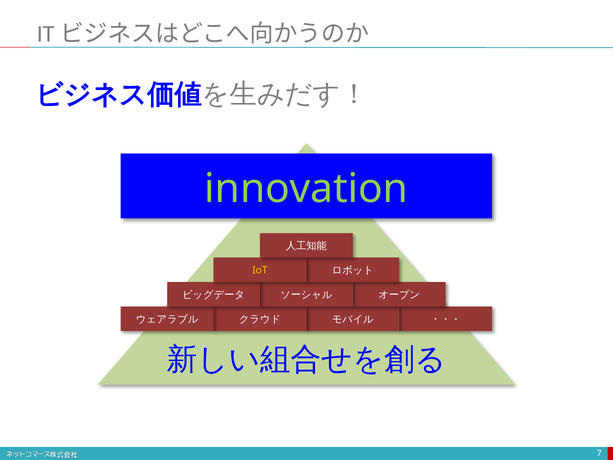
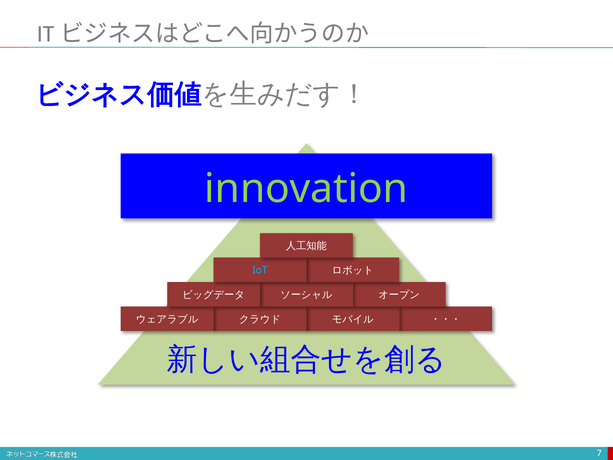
IoT colour: yellow -> light blue (260, 270)
